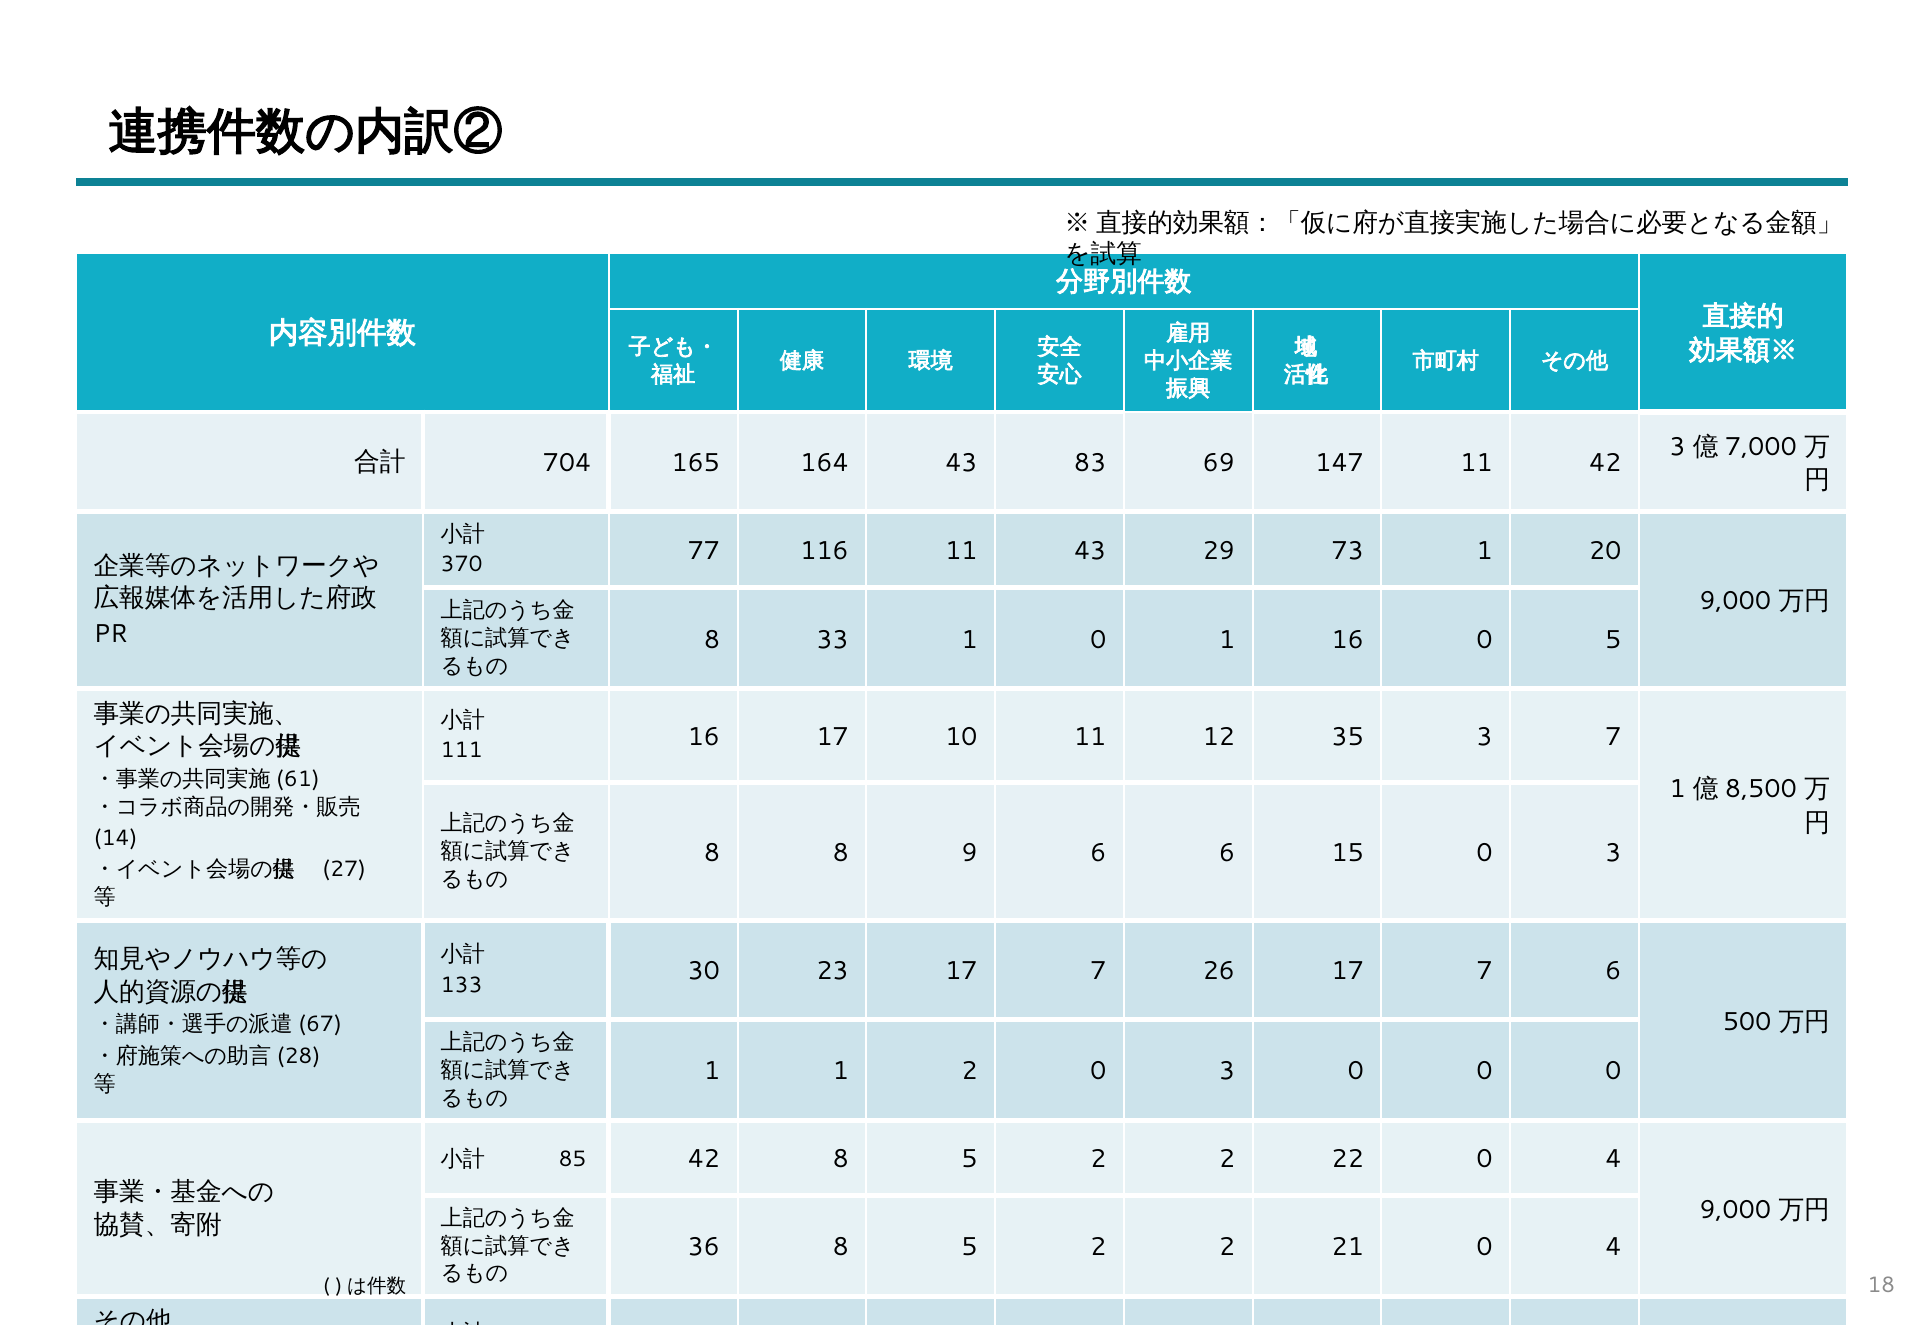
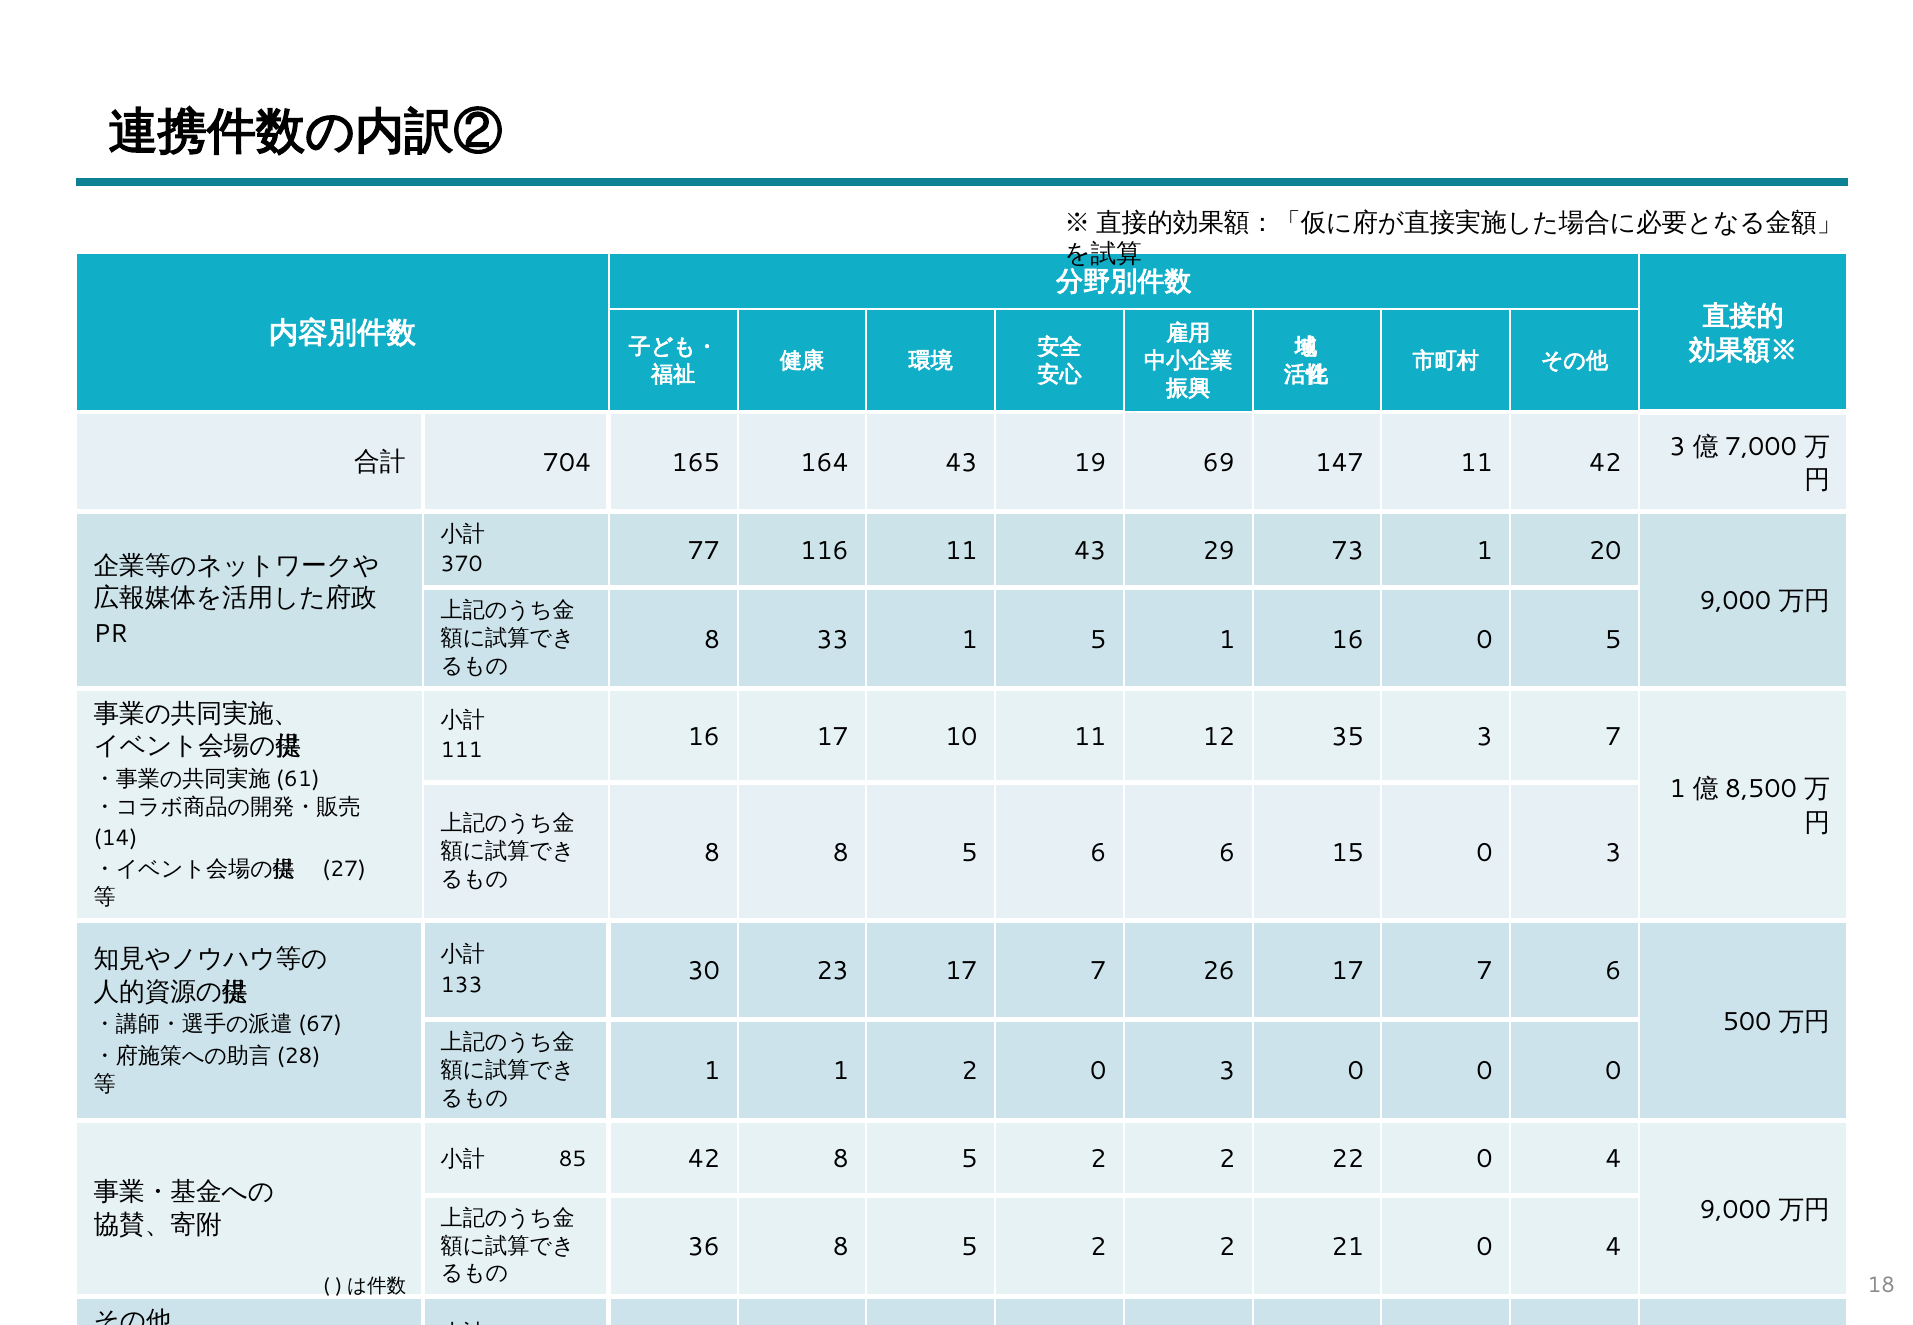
83: 83 -> 19 (1090, 463)
1 0: 0 -> 5 (1098, 639)
8 8 9: 9 -> 5 (969, 852)
